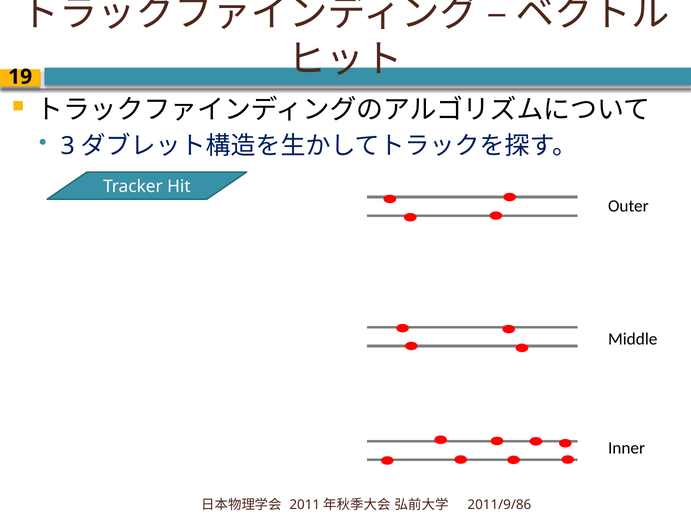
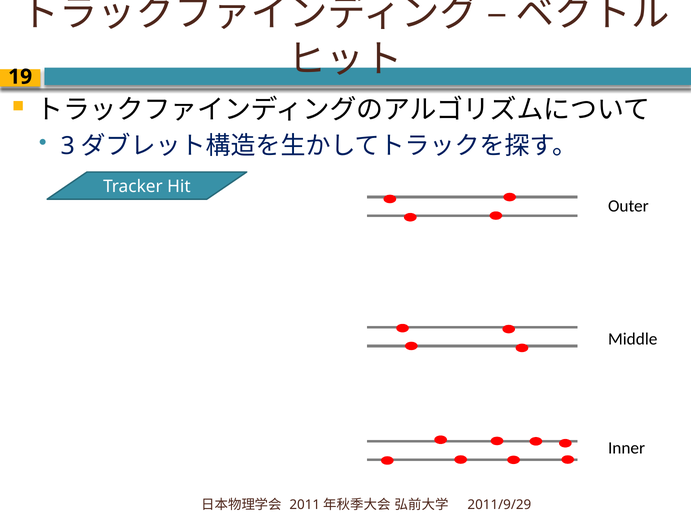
2011/9/86: 2011/9/86 -> 2011/9/29 (499, 505)
